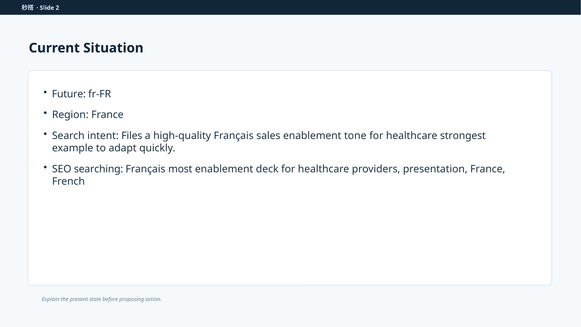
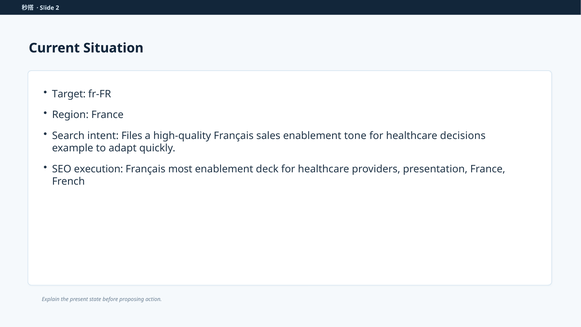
Future: Future -> Target (69, 94)
strongest: strongest -> decisions (463, 136)
searching: searching -> execution (99, 169)
